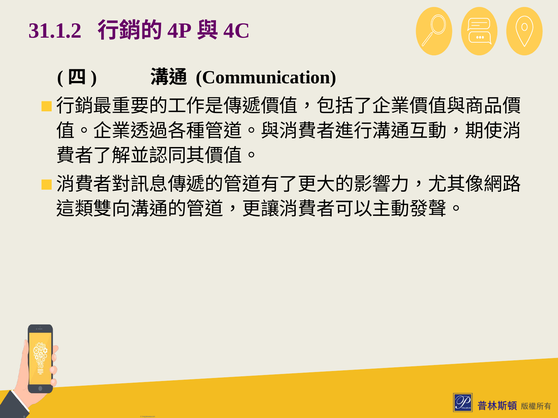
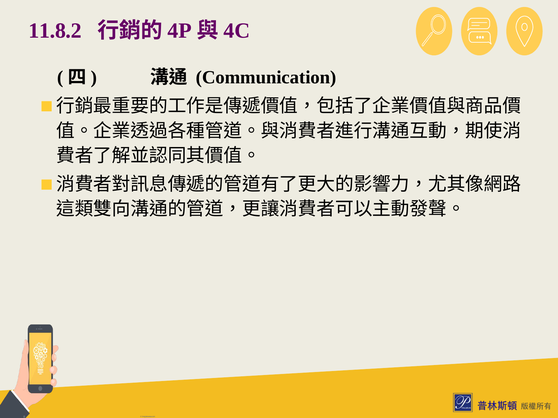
31.1.2: 31.1.2 -> 11.8.2 (55, 31)
